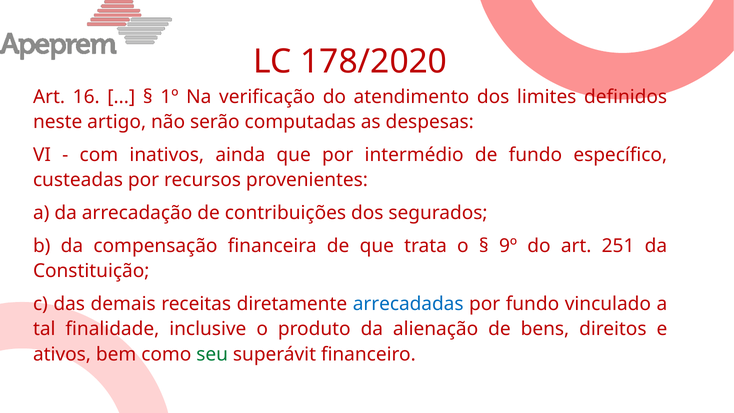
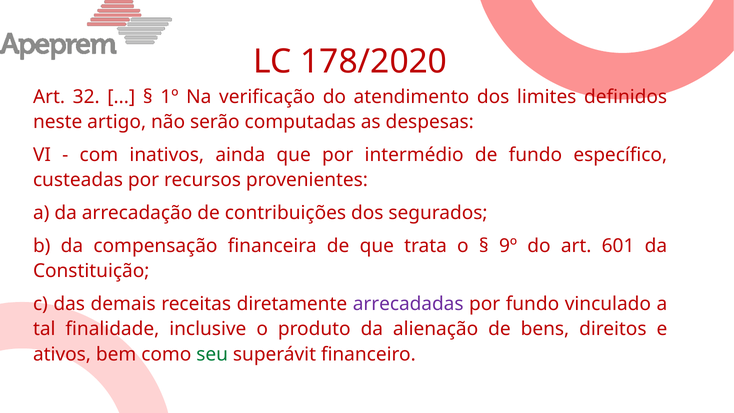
16: 16 -> 32 (86, 97)
251: 251 -> 601 (618, 246)
arrecadadas colour: blue -> purple (408, 304)
